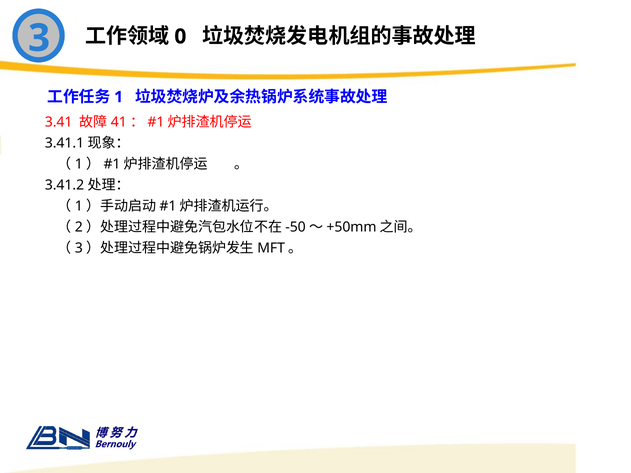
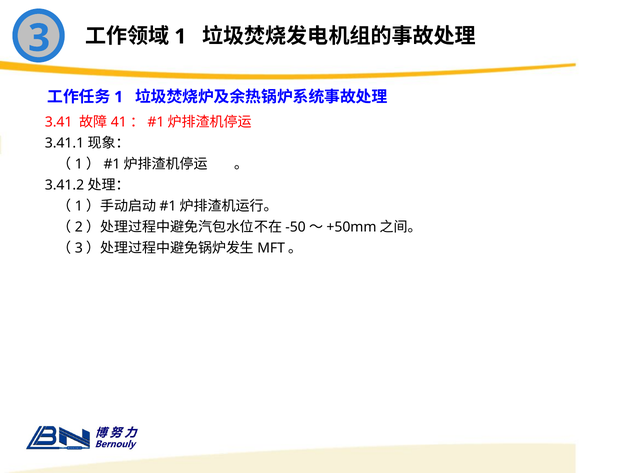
0: 0 -> 1 (180, 37)
